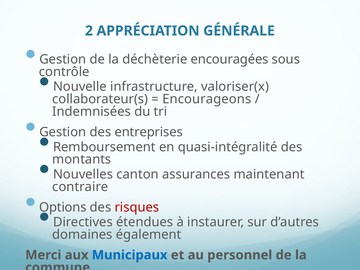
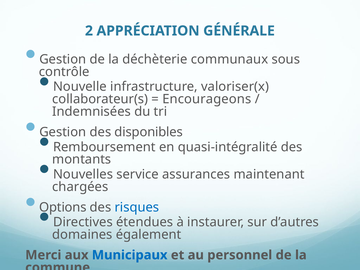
encouragées: encouragées -> communaux (229, 59)
entreprises: entreprises -> disponibles (149, 132)
canton: canton -> service (138, 174)
contraire: contraire -> chargées (80, 187)
risques colour: red -> blue (137, 207)
